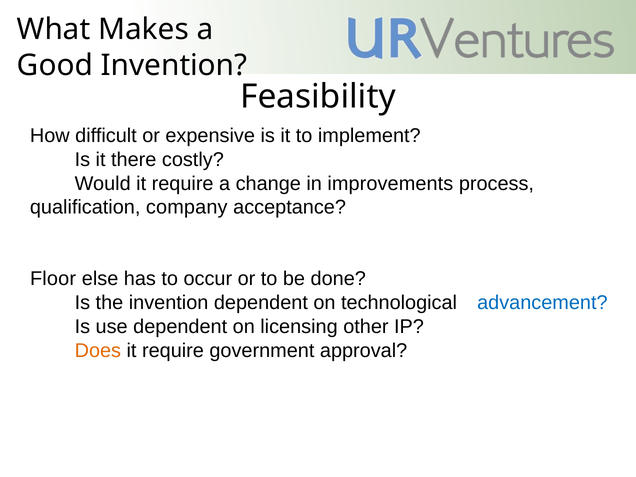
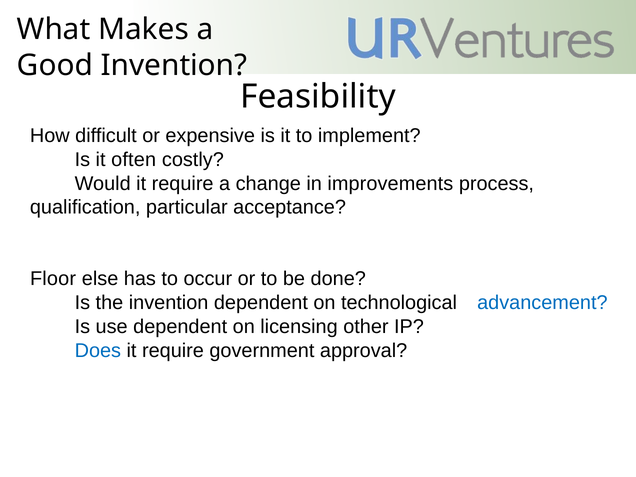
there: there -> often (134, 160)
company: company -> particular (187, 207)
Does colour: orange -> blue (98, 350)
